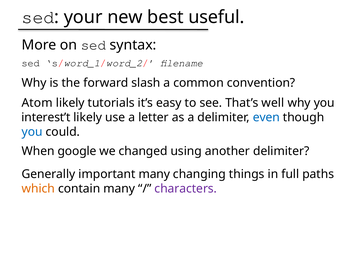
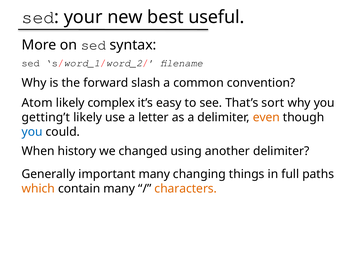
tutorials: tutorials -> complex (111, 103)
well: well -> sort (273, 103)
interest’t: interest’t -> getting’t (46, 117)
even colour: blue -> orange (266, 117)
google: google -> history (77, 151)
characters colour: purple -> orange (186, 188)
